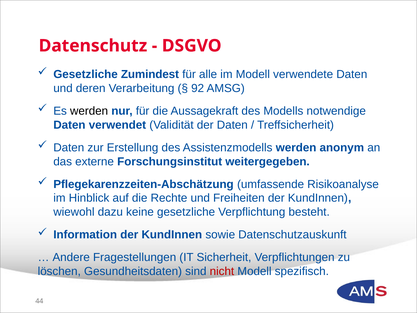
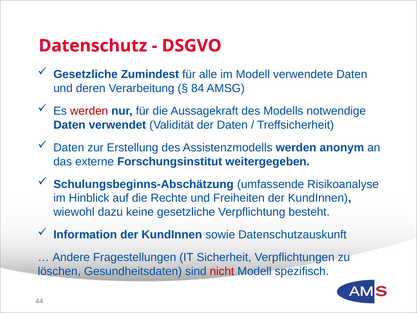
92: 92 -> 84 (198, 88)
werden colour: black -> red (89, 111)
Pflegekarenzzeiten-Abschätzung: Pflegekarenzzeiten-Abschätzung -> Schulungsbeginns-Abschätzung (143, 184)
